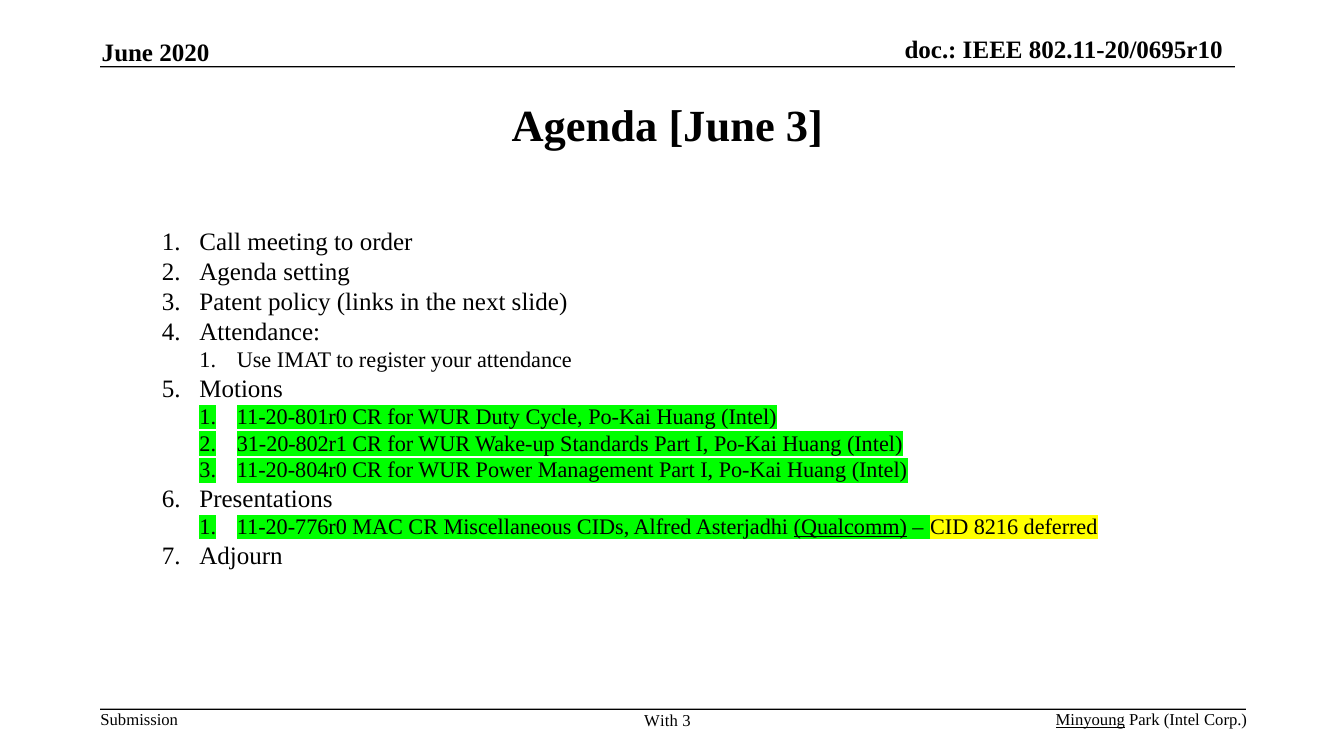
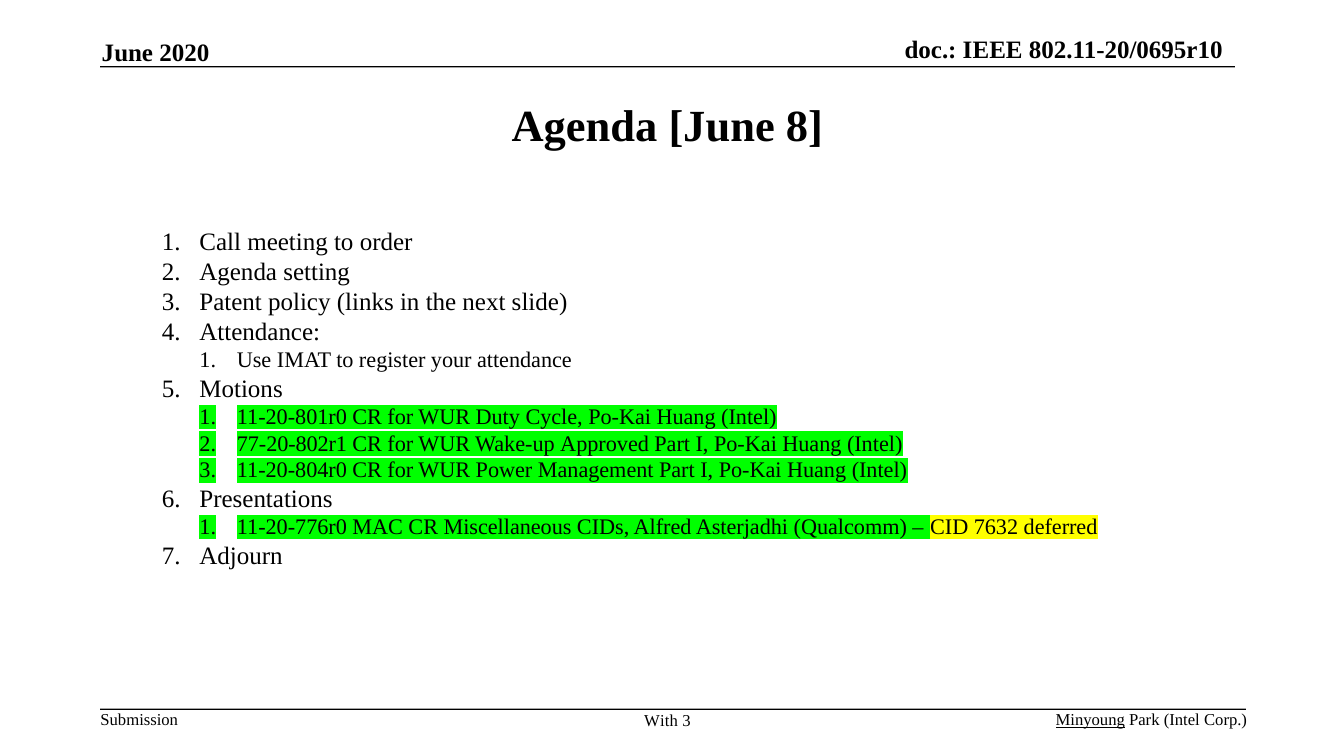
June 3: 3 -> 8 (804, 127)
31-20-802r1: 31-20-802r1 -> 77-20-802r1 (292, 444)
Standards: Standards -> Approved (605, 444)
Qualcomm underline: present -> none (850, 527)
8216: 8216 -> 7632 (996, 527)
